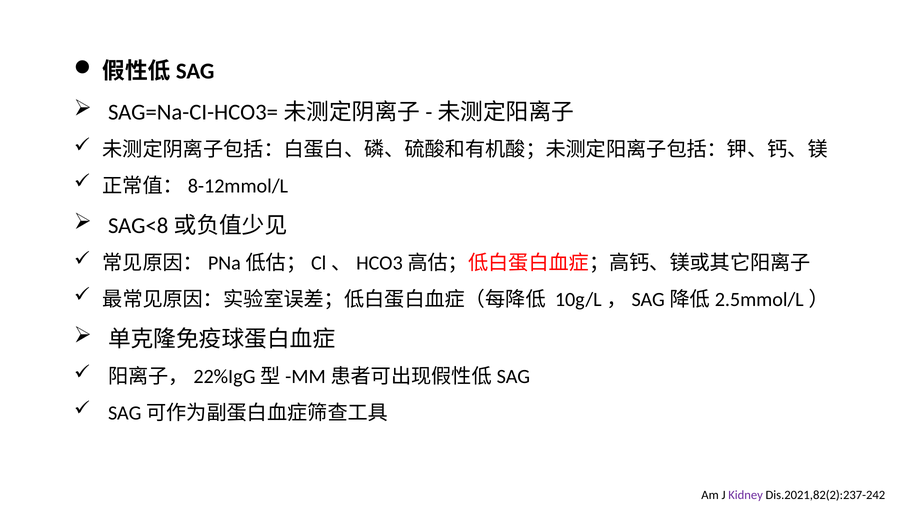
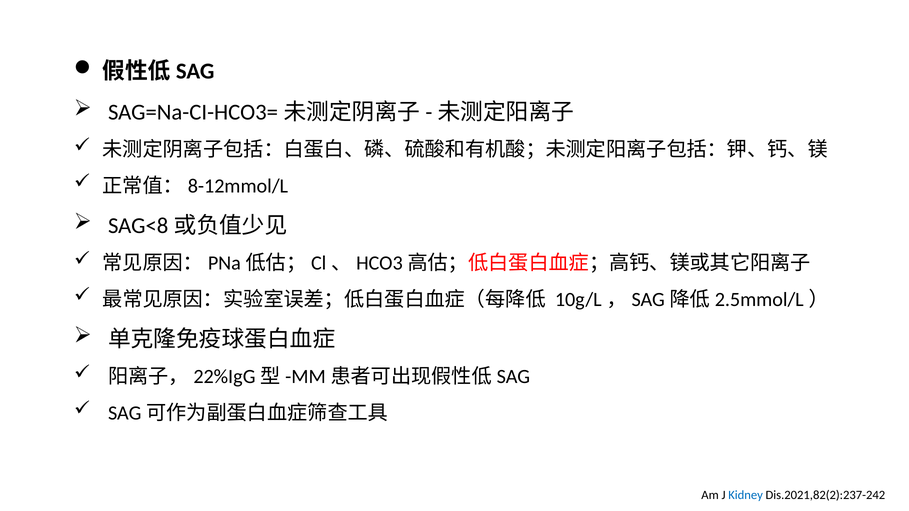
Kidney colour: purple -> blue (746, 496)
